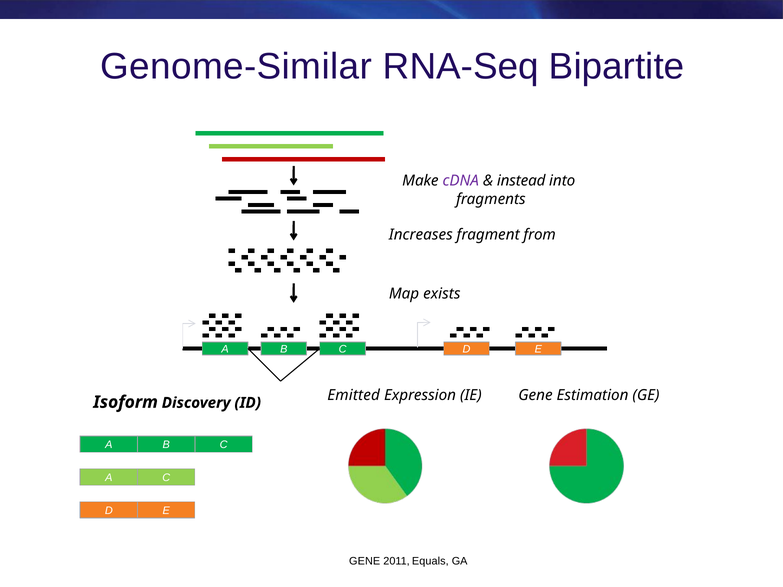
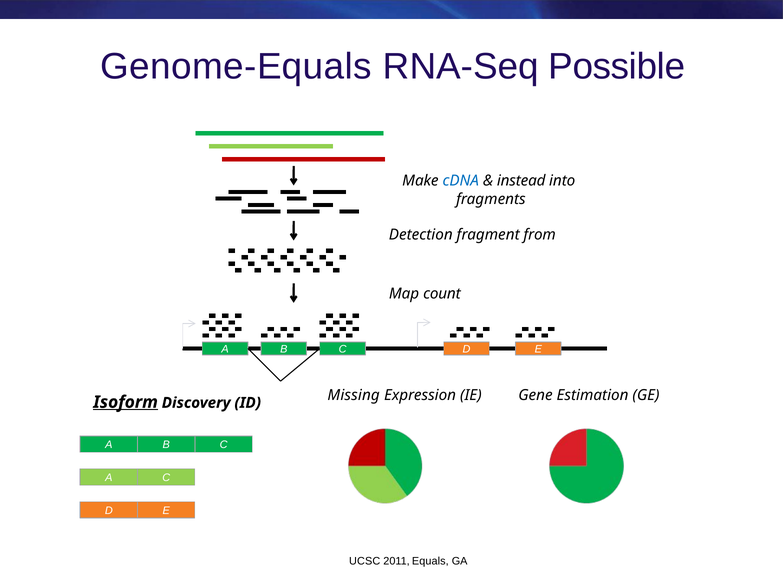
Genome-Similar: Genome-Similar -> Genome-Equals (236, 67)
Bipartite: Bipartite -> Possible (617, 67)
cDNA colour: purple -> blue (461, 181)
Increases: Increases -> Detection (421, 235)
exists: exists -> count (442, 294)
Emitted: Emitted -> Missing (354, 395)
Isoform underline: none -> present (126, 402)
GENE: GENE -> UCSC (365, 561)
